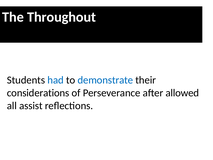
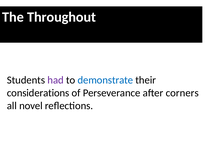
had colour: blue -> purple (56, 80)
allowed: allowed -> corners (182, 93)
assist: assist -> novel (31, 106)
